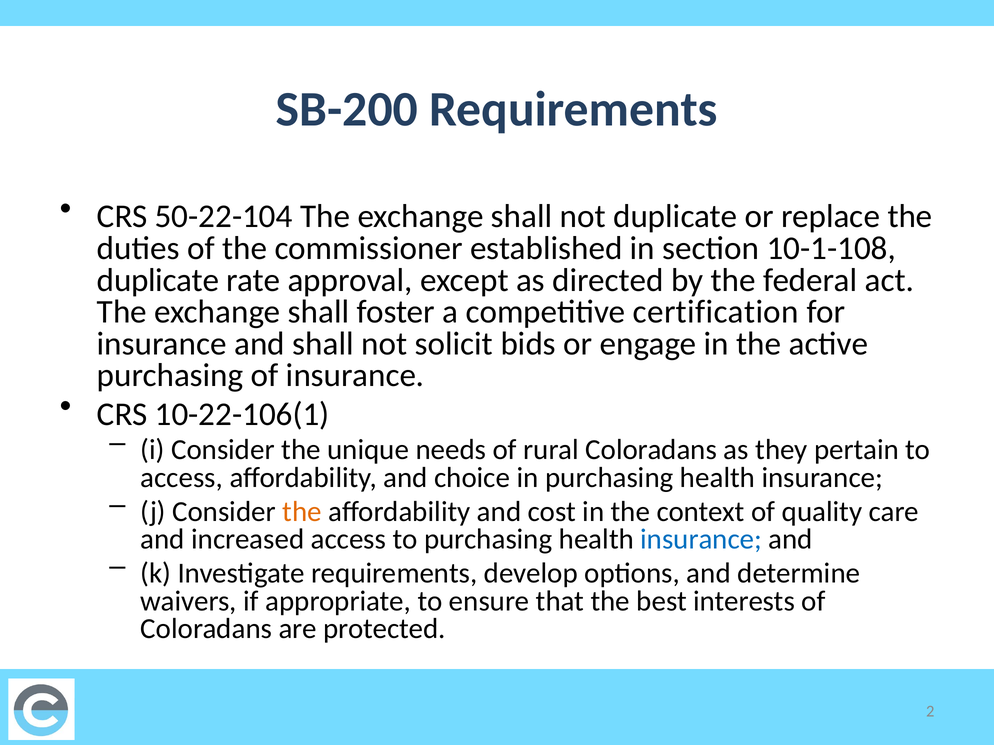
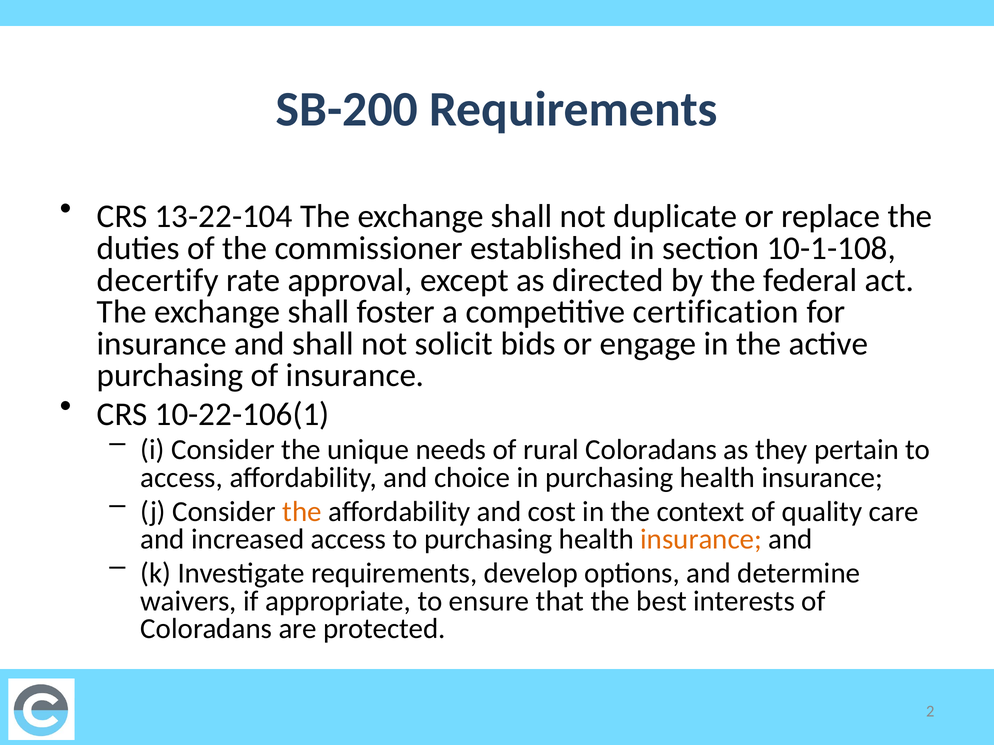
50-22-104: 50-22-104 -> 13-22-104 (224, 217)
duplicate: duplicate -> decertify (158, 280)
insurance colour: blue -> orange (701, 540)
